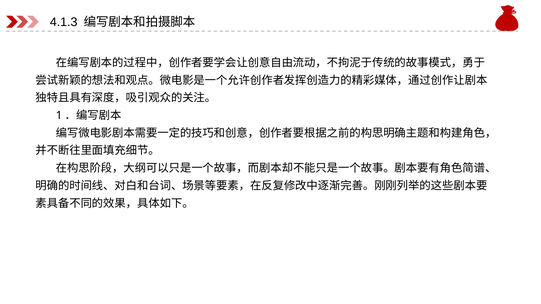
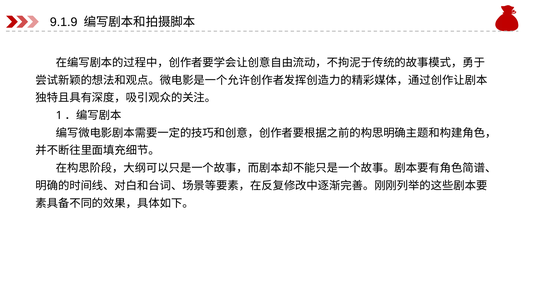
4.1.3: 4.1.3 -> 9.1.9 (64, 22)
